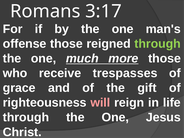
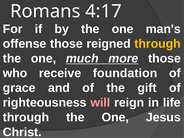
3:17: 3:17 -> 4:17 (103, 11)
through colour: light green -> yellow (158, 44)
trespasses: trespasses -> foundation (125, 73)
